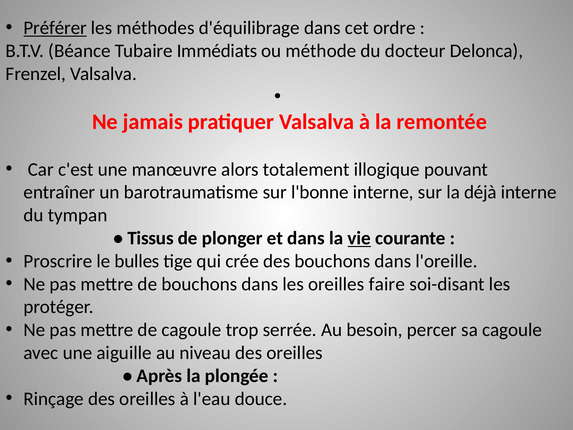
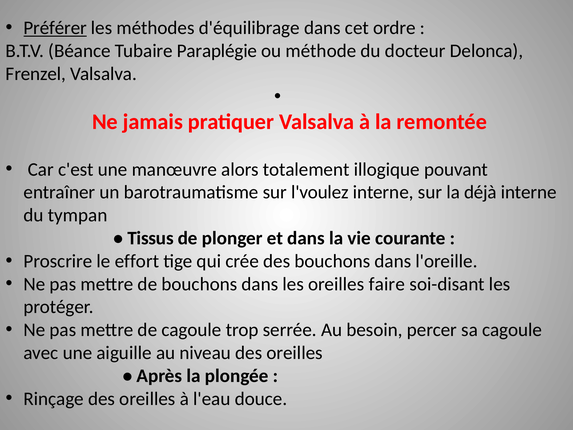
Immédiats: Immédiats -> Paraplégie (217, 51)
l'bonne: l'bonne -> l'voulez (320, 192)
vie underline: present -> none (359, 238)
bulles: bulles -> effort (137, 261)
